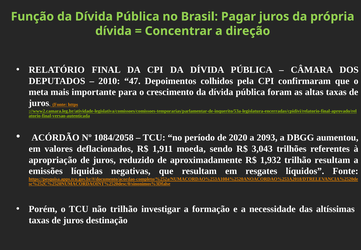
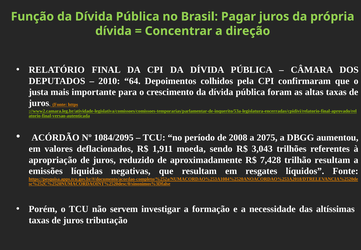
47: 47 -> 64 (132, 81)
meta: meta -> justa (39, 92)
1084/2058: 1084/2058 -> 1084/2095 (114, 137)
2020: 2020 -> 2008 (238, 137)
2093: 2093 -> 2075 (267, 137)
1,932: 1,932 -> 7,428 (271, 160)
não trilhão: trilhão -> servem (124, 209)
destinação: destinação -> tributação (107, 220)
